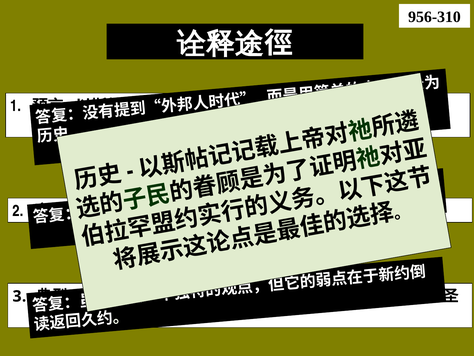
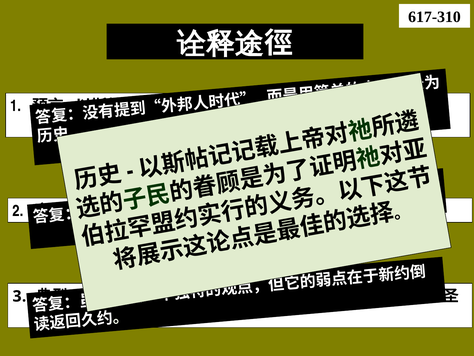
956-310: 956-310 -> 617-310 (434, 17)
